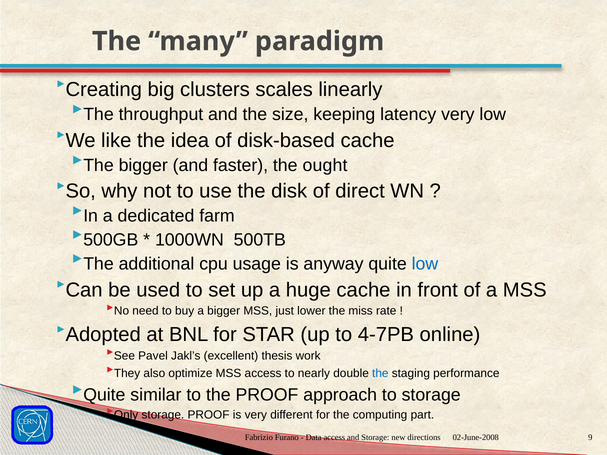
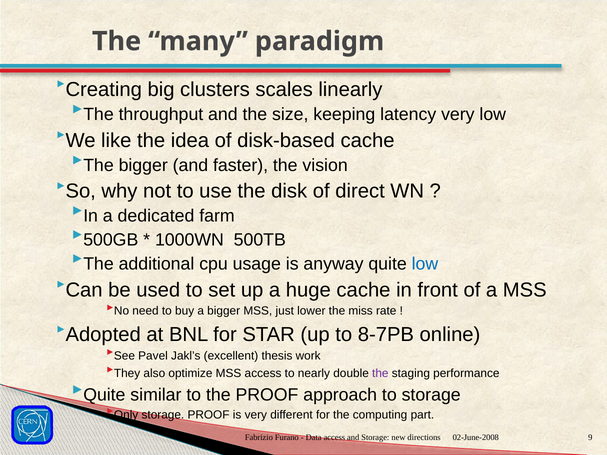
ought: ought -> vision (325, 165)
4-7PB: 4-7PB -> 8-7PB (386, 335)
the colour: blue -> purple (380, 374)
